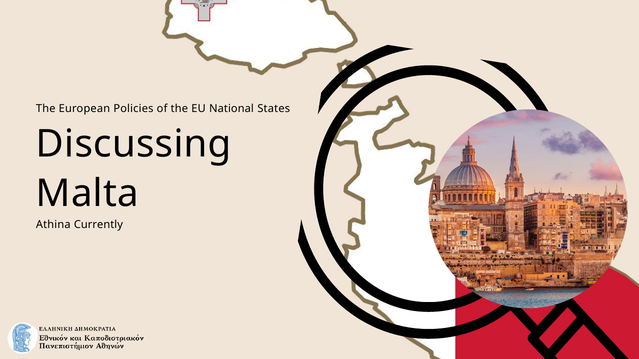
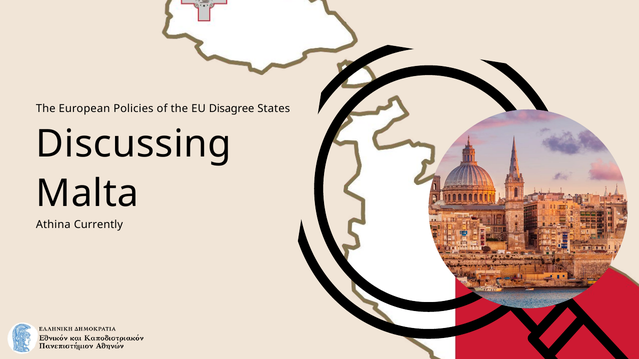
National: National -> Disagree (232, 109)
